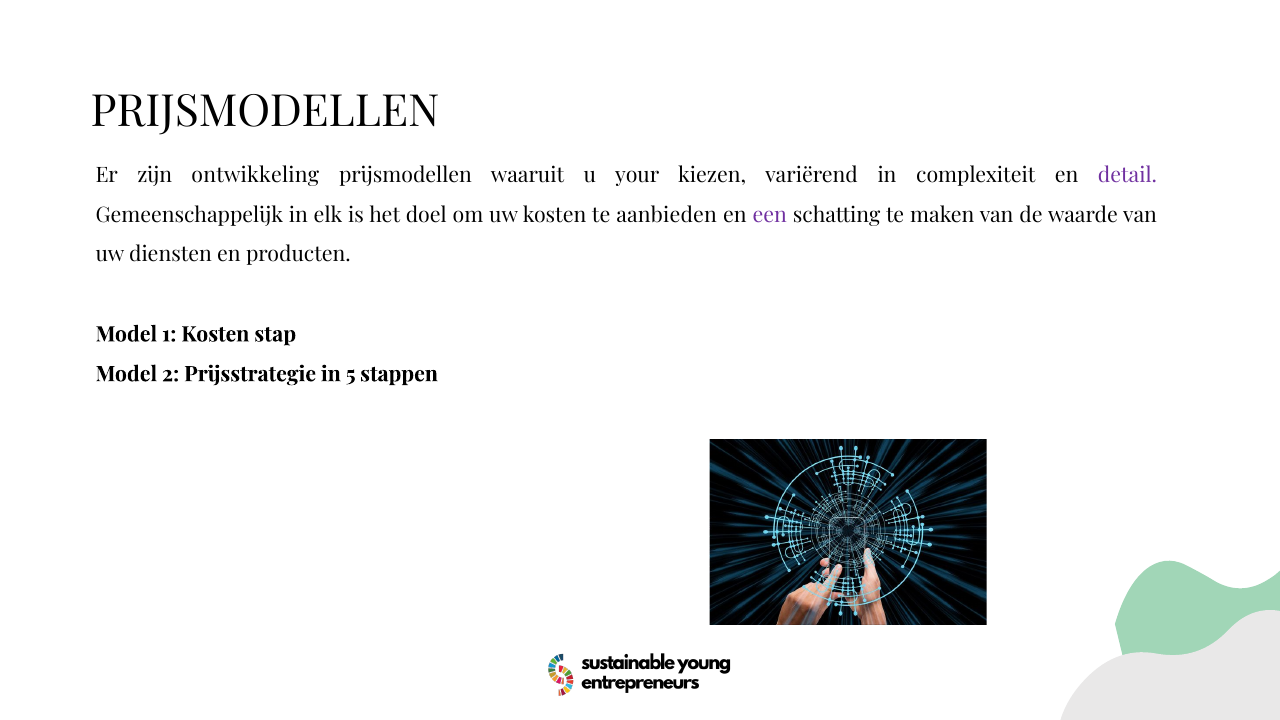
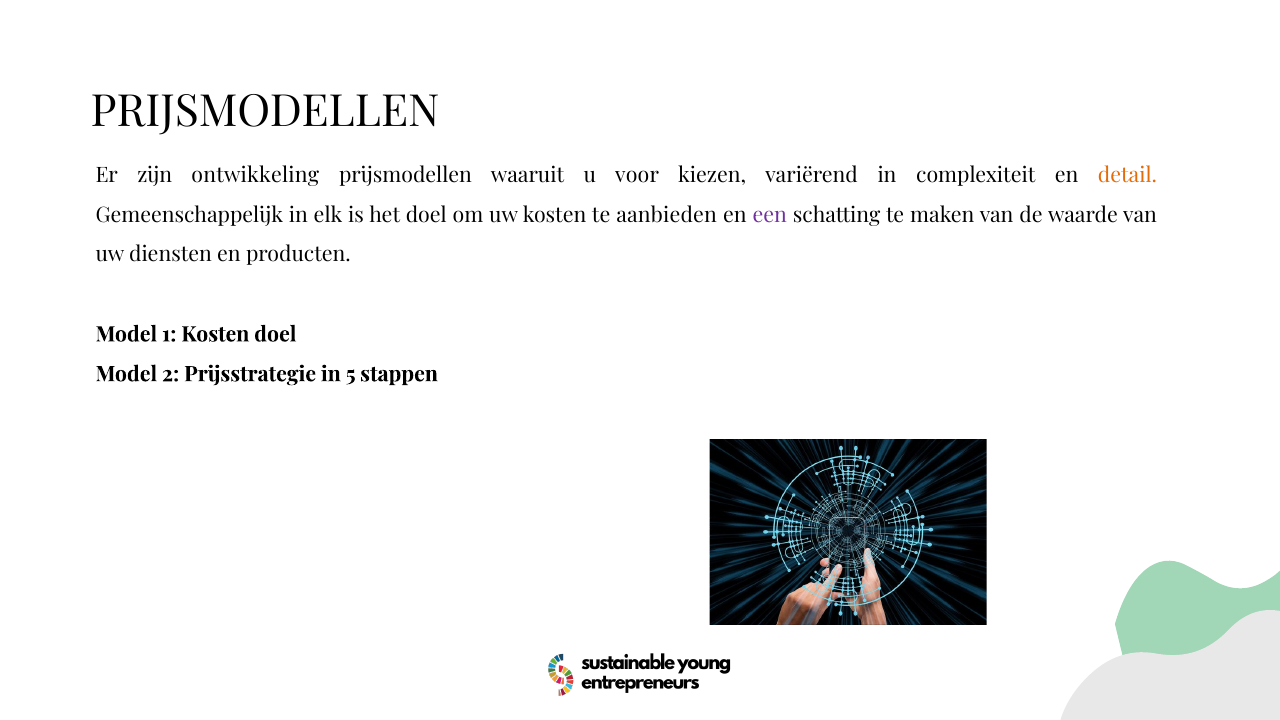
your: your -> voor (637, 175)
detail colour: purple -> orange (1128, 175)
Kosten stap: stap -> doel (275, 334)
